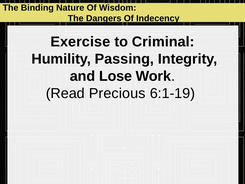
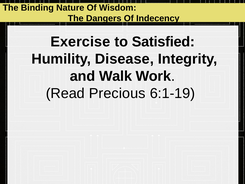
Criminal: Criminal -> Satisfied (163, 42)
Passing: Passing -> Disease (124, 59)
Lose: Lose -> Walk (116, 76)
